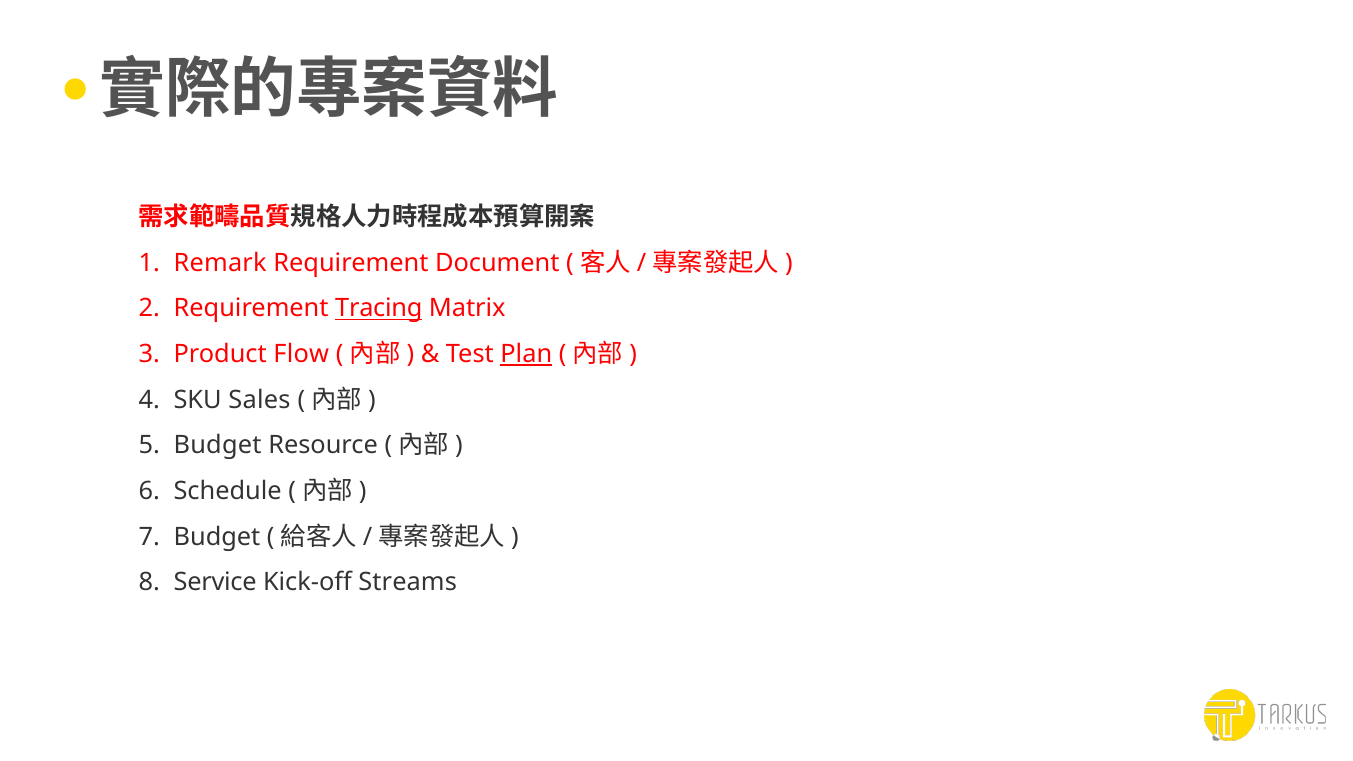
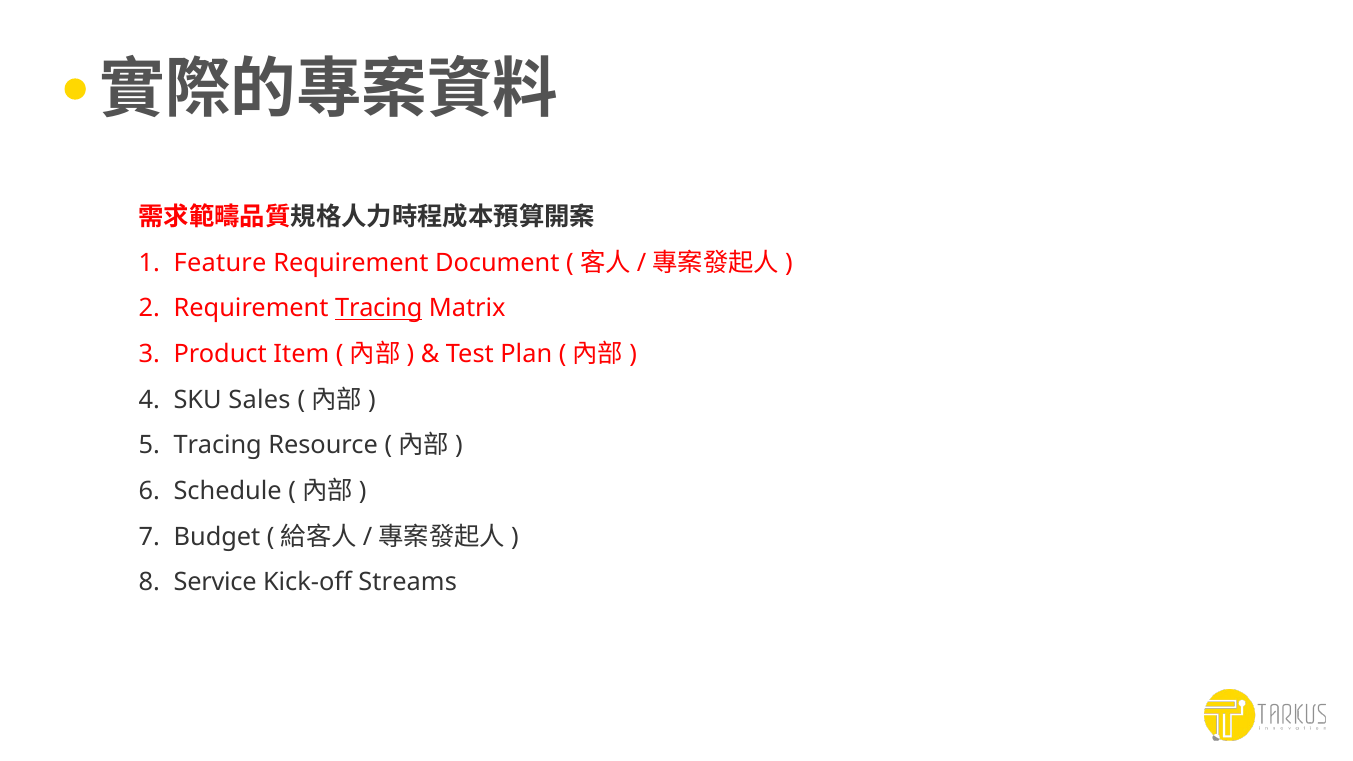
Remark: Remark -> Feature (220, 263)
Flow: Flow -> Item (301, 354)
Plan underline: present -> none (526, 354)
Budget: Budget -> Tracing (218, 445)
